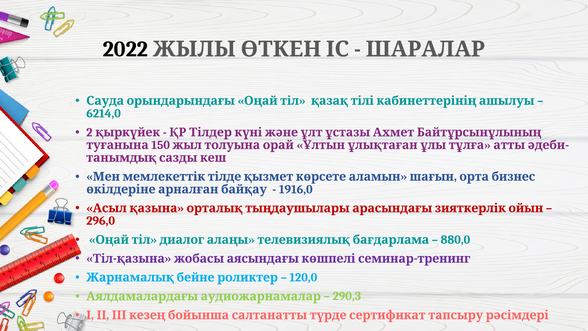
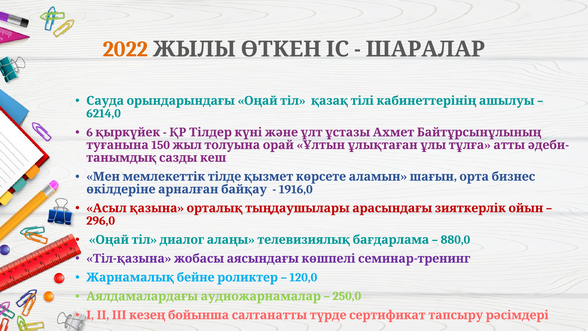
2022 colour: black -> orange (125, 49)
2: 2 -> 6 (90, 132)
290,3: 290,3 -> 250,0 (347, 296)
